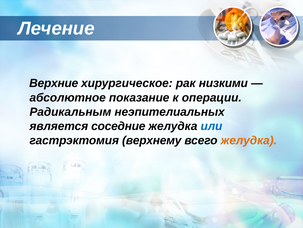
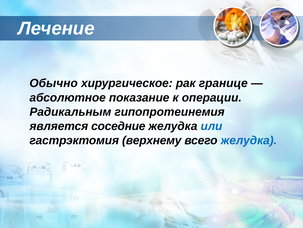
Верхние: Верхние -> Обычно (54, 83)
низкими: низкими -> границе (223, 83)
неэпителиальных: неэпителиальных -> гипопротеинемия (170, 112)
желудка colour: orange -> blue (249, 140)
